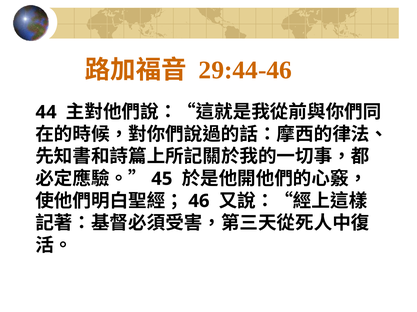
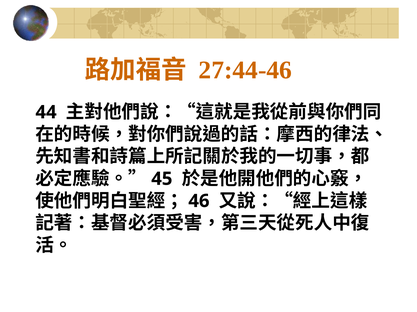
29:44-46: 29:44-46 -> 27:44-46 (245, 70)
